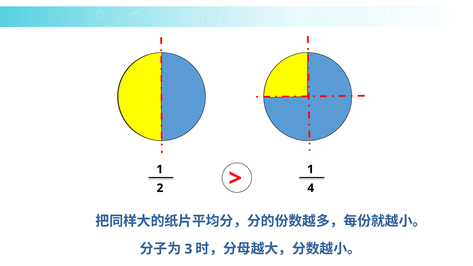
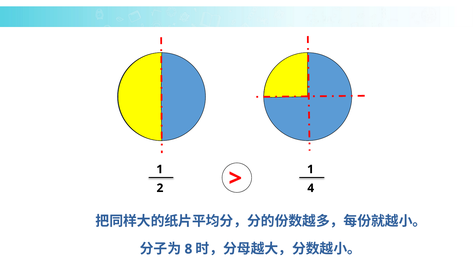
3: 3 -> 8 (188, 249)
